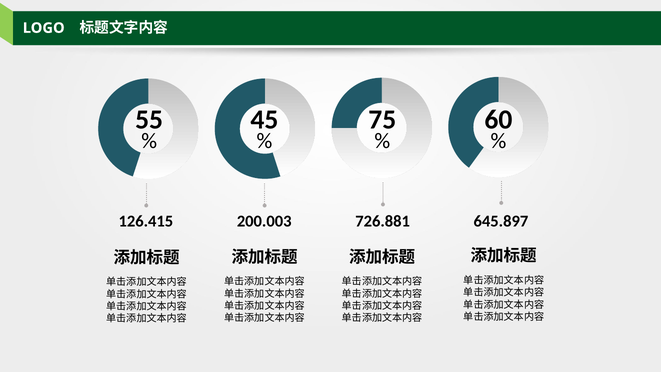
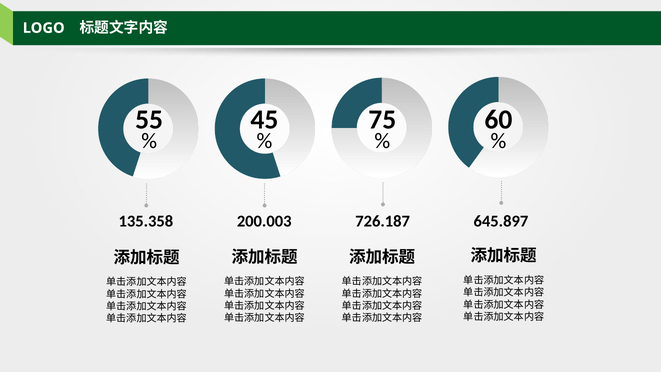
126.415: 126.415 -> 135.358 (146, 221)
726.881: 726.881 -> 726.187 (383, 221)
